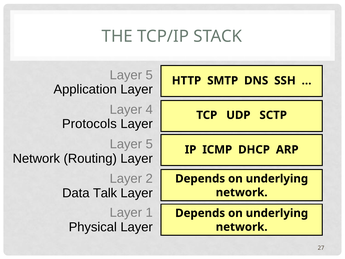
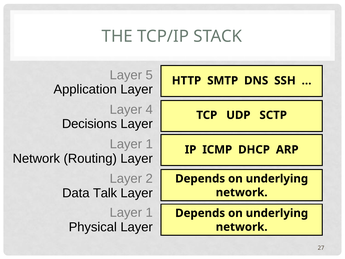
Protocols: Protocols -> Decisions (89, 124)
5: 5 -> 1 (149, 144)
